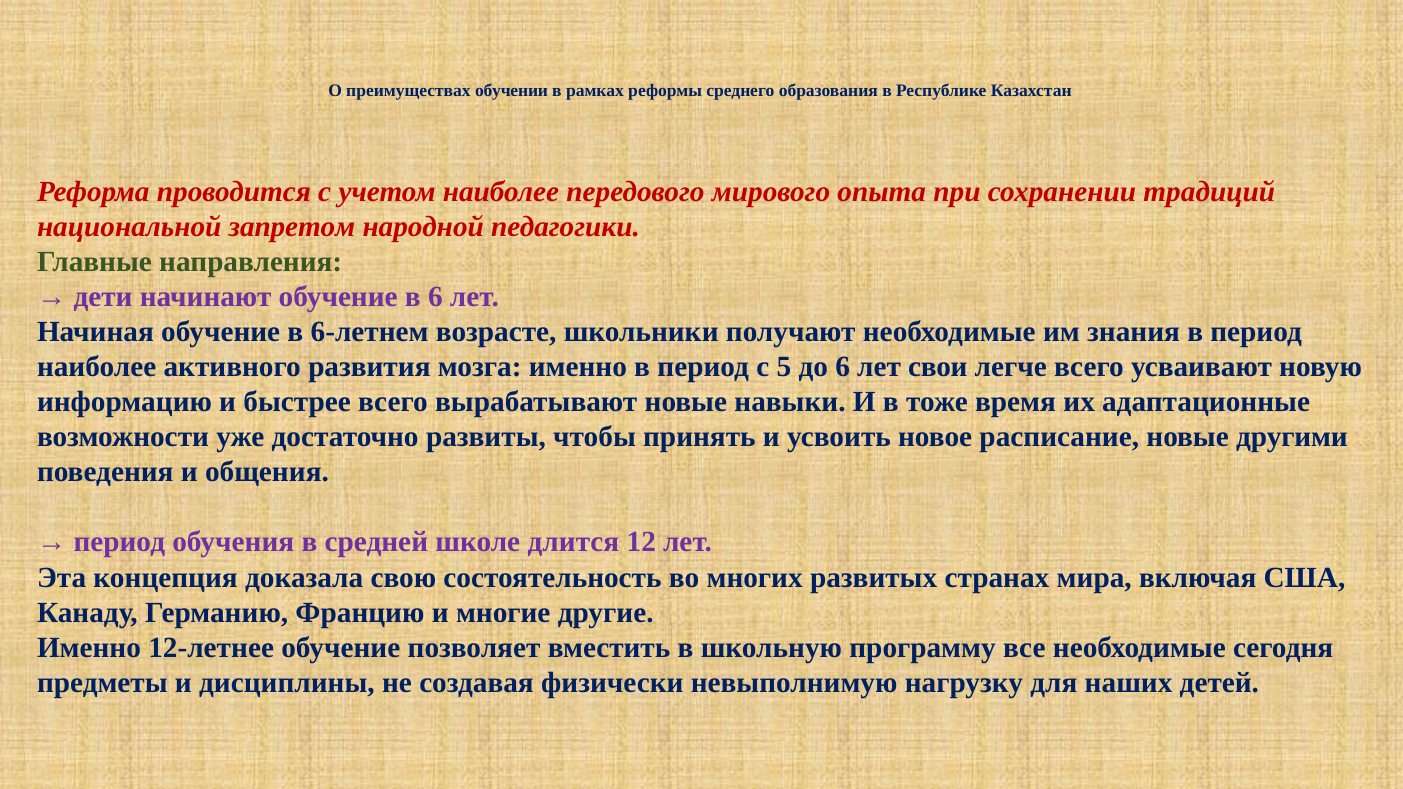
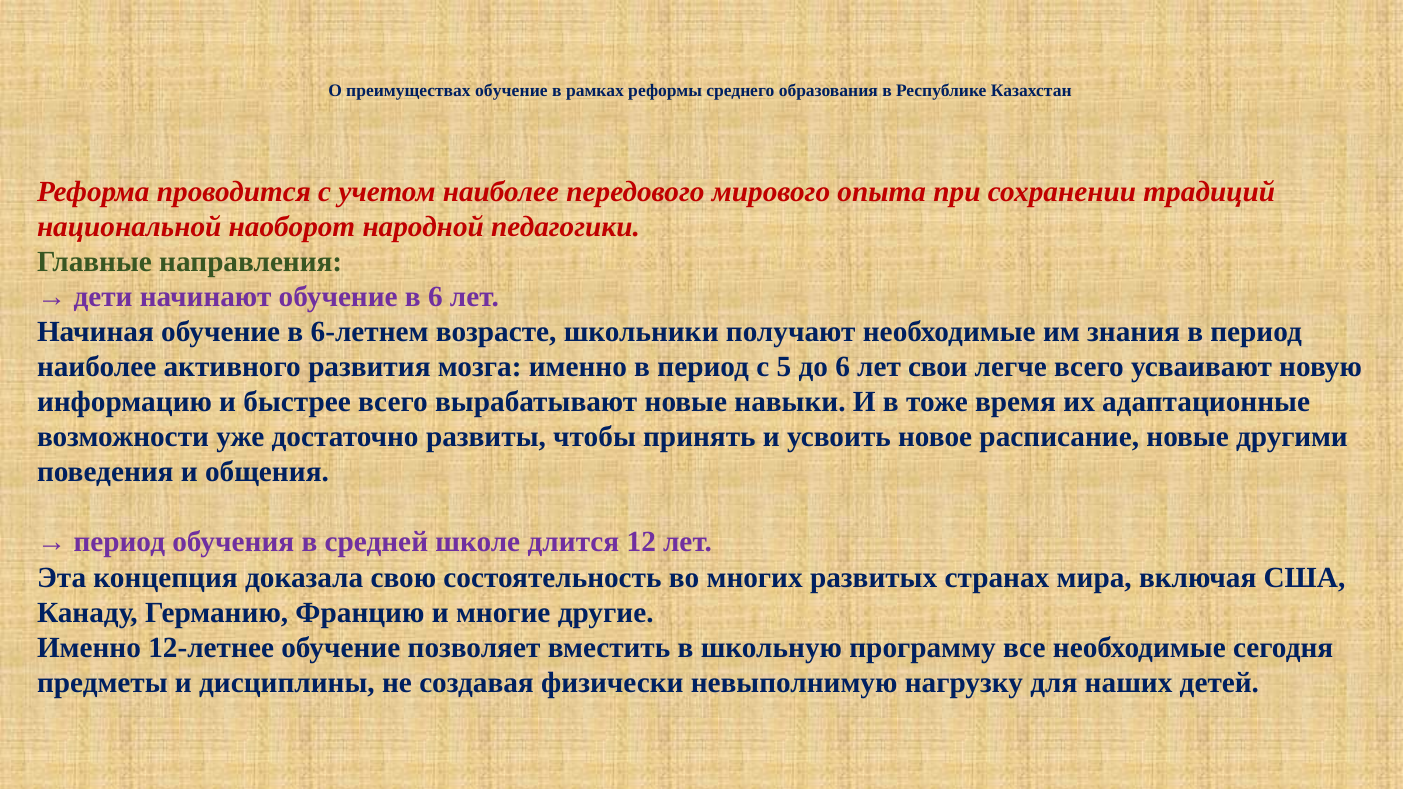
преимуществах обучении: обучении -> обучение (511, 91)
запретом: запретом -> наоборот (292, 227)
